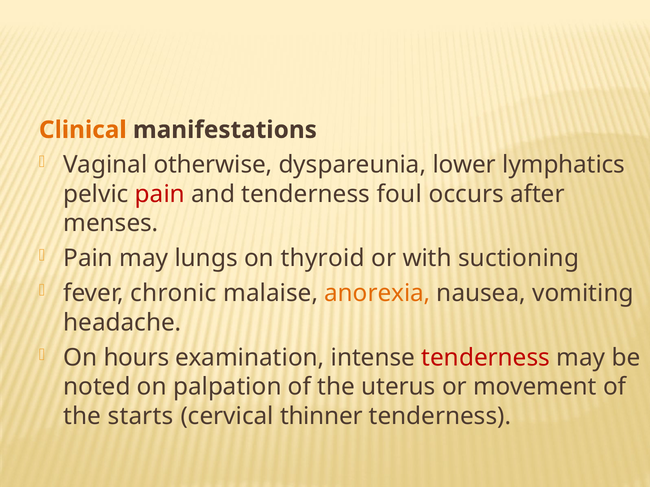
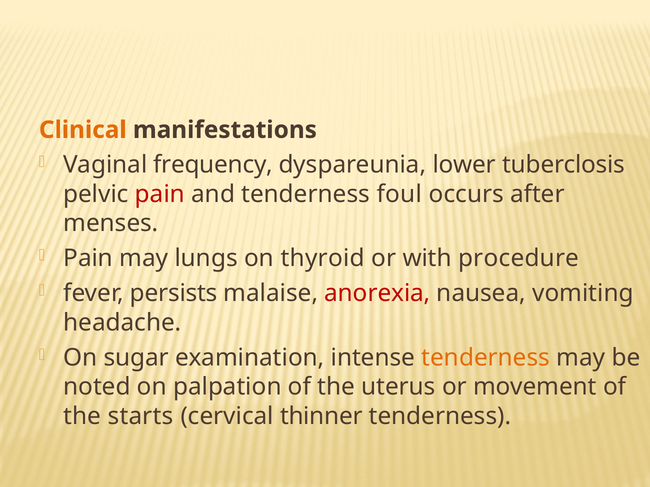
otherwise: otherwise -> frequency (213, 165)
lymphatics: lymphatics -> tuberclosis (564, 165)
suctioning: suctioning -> procedure (519, 259)
chronic: chronic -> persists (174, 294)
anorexia colour: orange -> red (377, 294)
hours: hours -> sugar (136, 358)
tenderness colour: red -> orange (486, 358)
